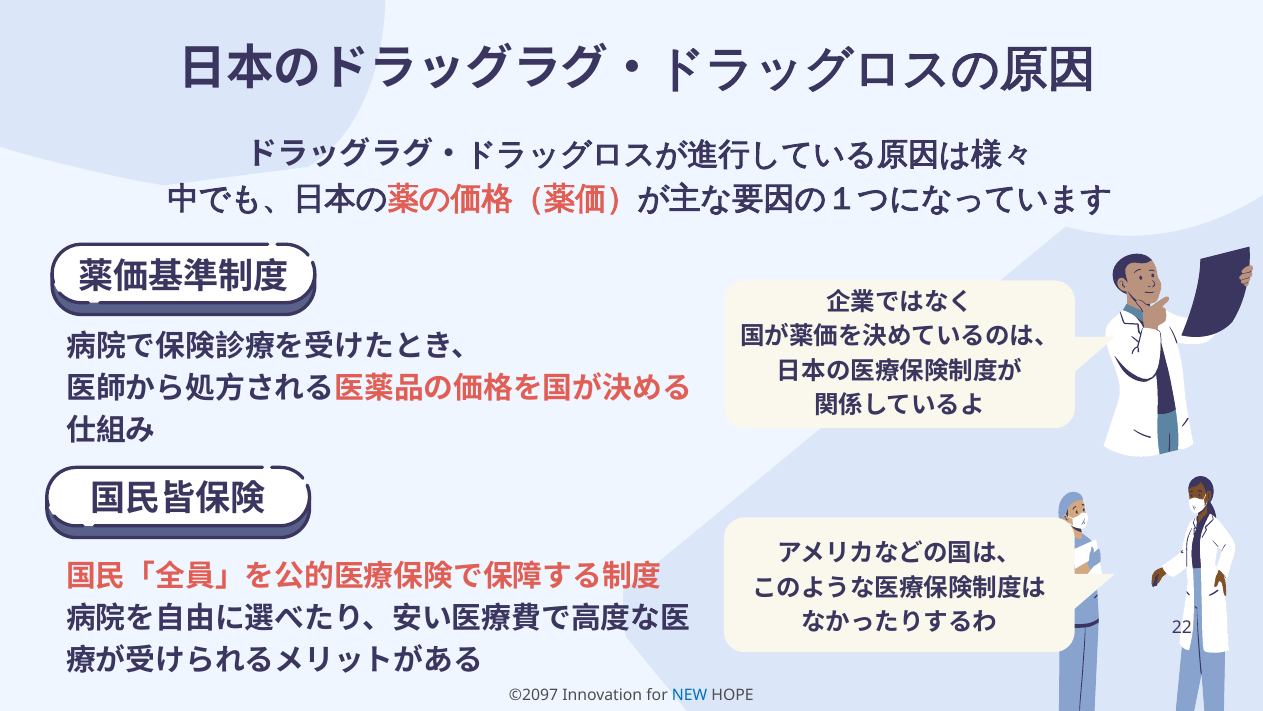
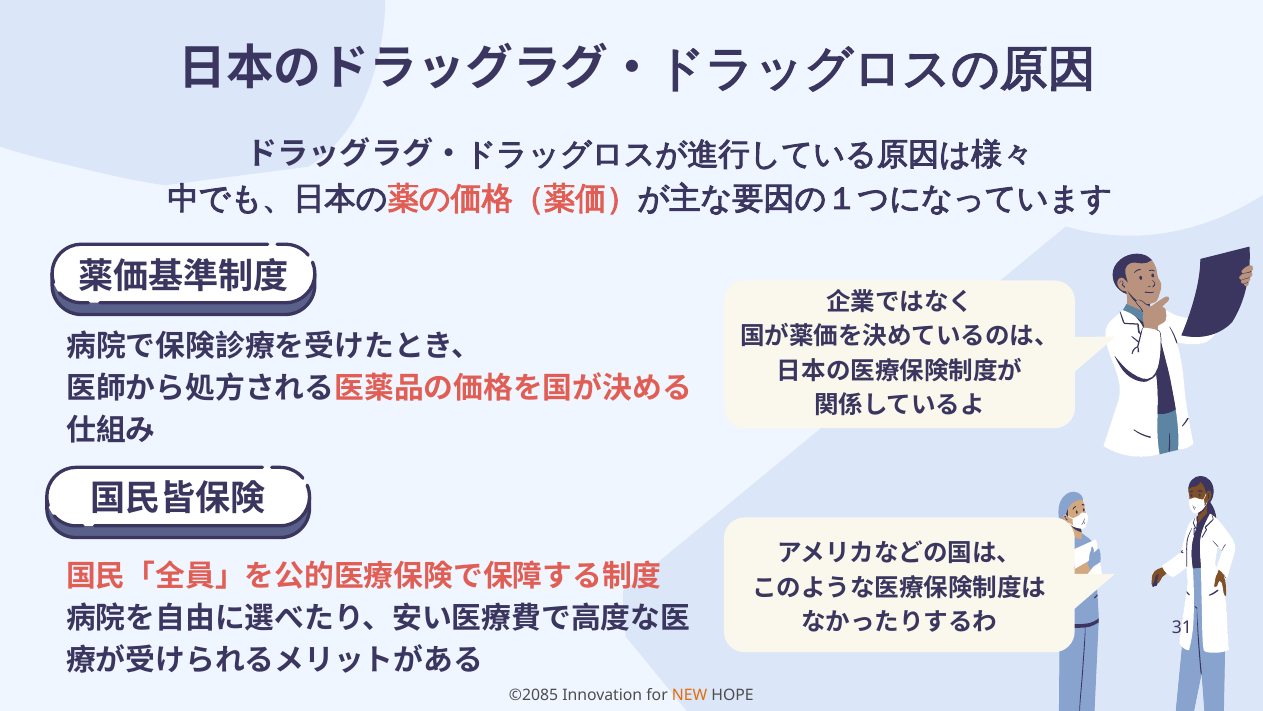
22: 22 -> 31 (1182, 628)
©2097: ©2097 -> ©2085 (534, 695)
NEW colour: blue -> orange (690, 695)
